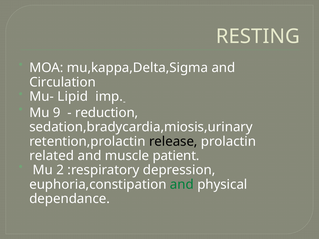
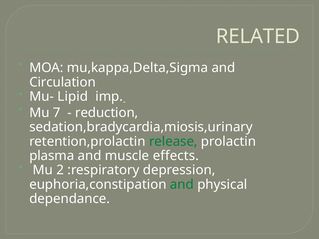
RESTING: RESTING -> RELATED (258, 36)
9: 9 -> 7 (57, 113)
release colour: black -> green (173, 142)
related: related -> plasma (52, 156)
patient: patient -> effects (176, 156)
